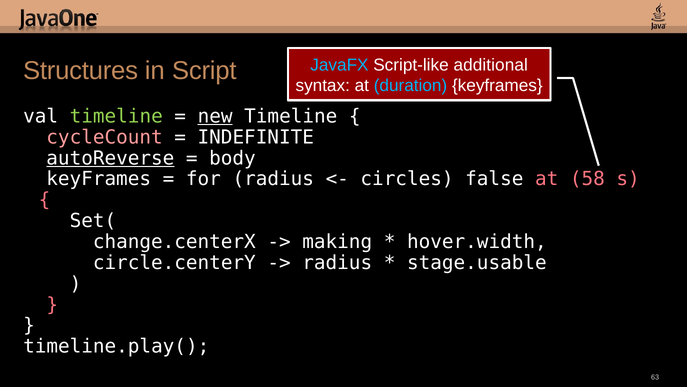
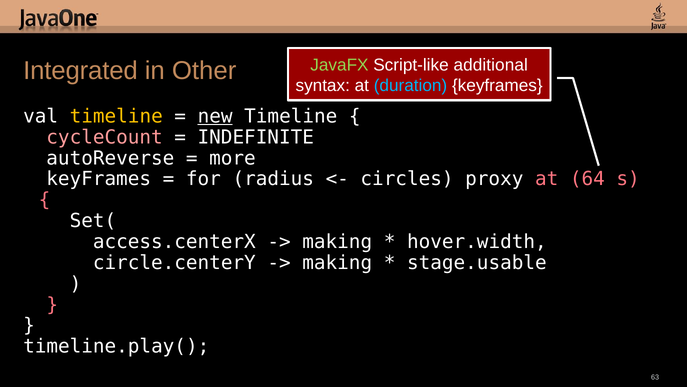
JavaFX colour: light blue -> light green (339, 65)
Structures: Structures -> Integrated (80, 71)
Script: Script -> Other (204, 71)
timeline colour: light green -> yellow (116, 116)
autoReverse underline: present -> none (110, 158)
body: body -> more (232, 158)
false: false -> proxy (494, 179)
58: 58 -> 64 (587, 179)
change.centerX: change.centerX -> access.centerX (174, 242)
radius: radius -> making (337, 262)
